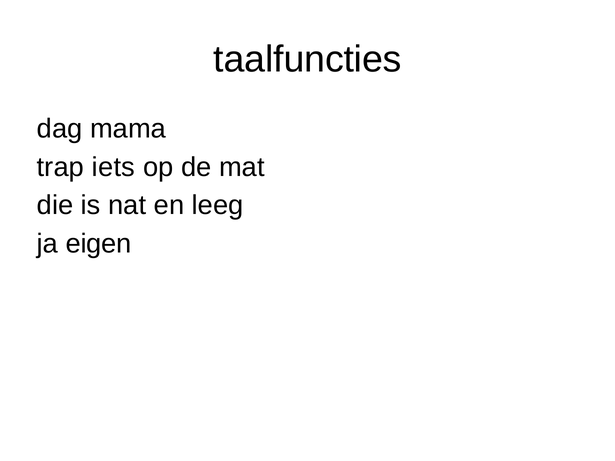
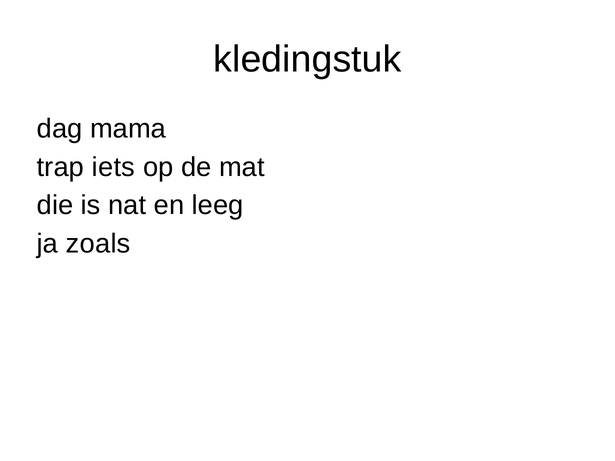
taalfuncties: taalfuncties -> kledingstuk (307, 60)
eigen: eigen -> zoals (98, 244)
